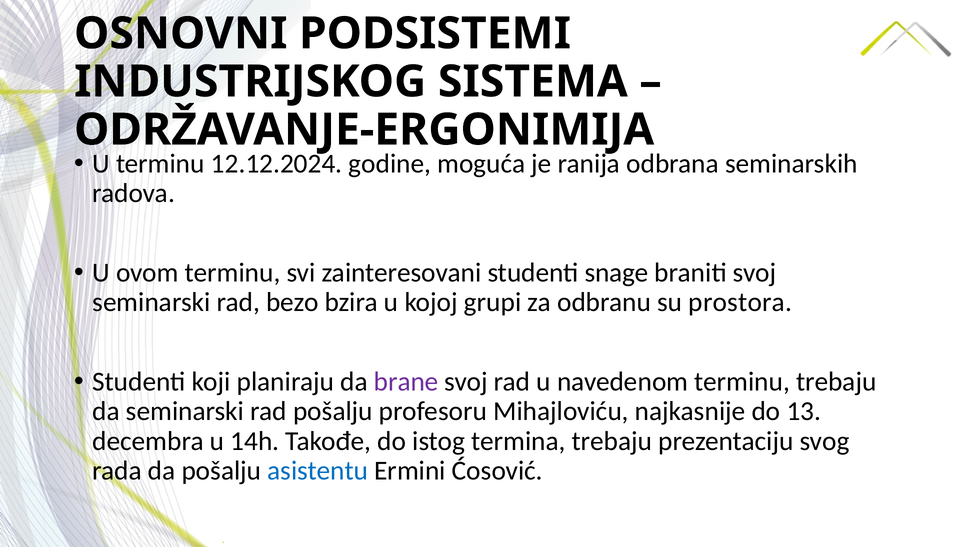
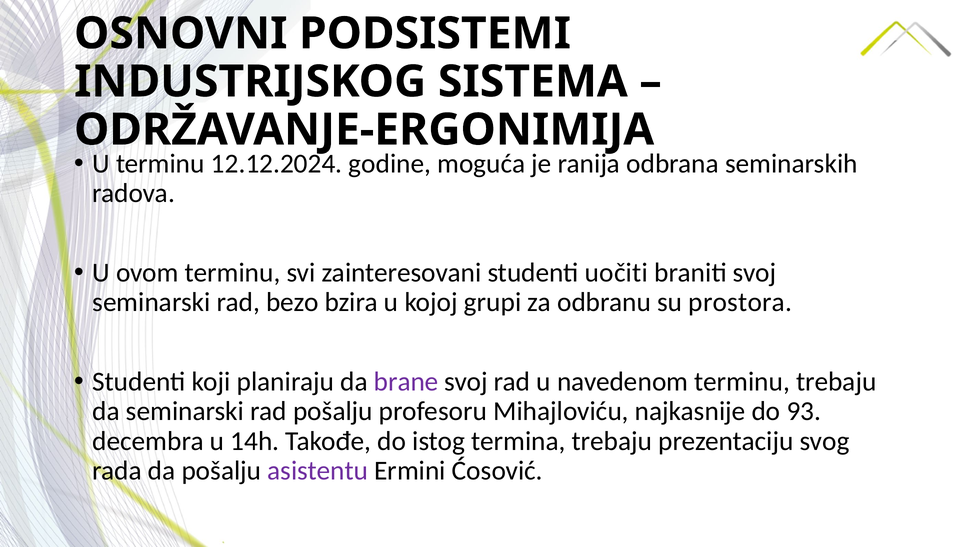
snage: snage -> uočiti (616, 273)
13: 13 -> 93 (804, 411)
asistentu colour: blue -> purple (318, 470)
